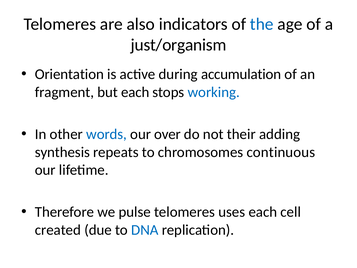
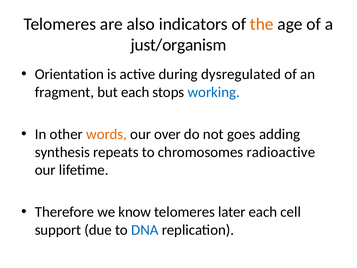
the colour: blue -> orange (262, 24)
accumulation: accumulation -> dysregulated (241, 74)
words colour: blue -> orange (107, 134)
their: their -> goes (241, 134)
continuous: continuous -> radioactive (281, 152)
pulse: pulse -> know (135, 212)
uses: uses -> later (232, 212)
created: created -> support (58, 230)
